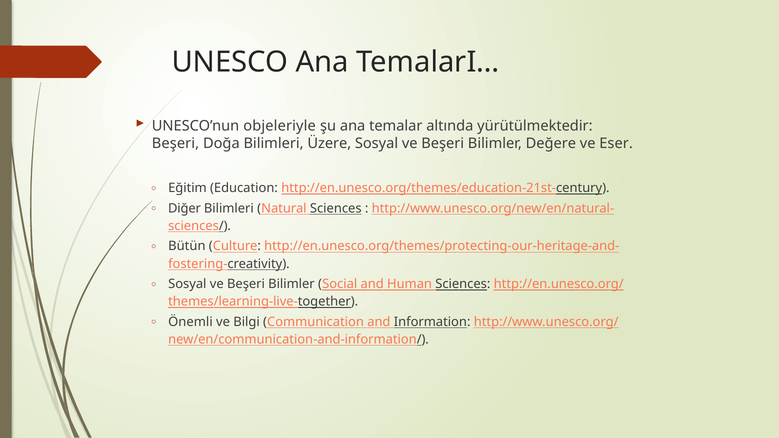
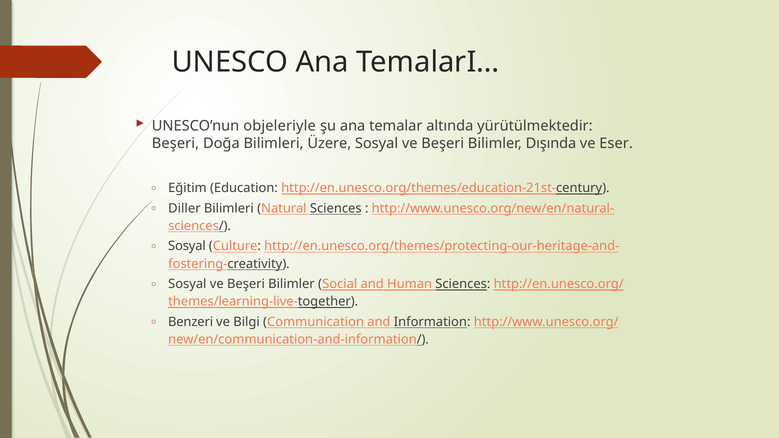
Değere: Değere -> Dışında (551, 143)
Diğer: Diğer -> Diller (184, 208)
Bütün: Bütün -> Sosyal (187, 246)
Önemli: Önemli -> Benzeri (191, 322)
